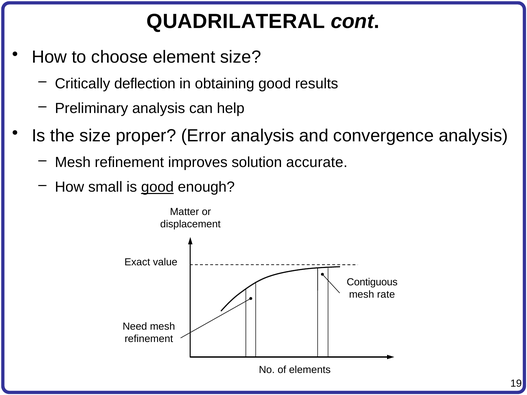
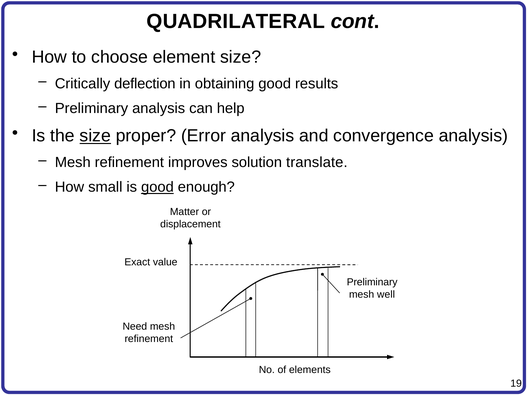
size underline: none -> present (95, 136)
accurate: accurate -> translate (317, 162)
Contiguous: Contiguous -> Preliminary (372, 282)
rate: rate -> well (386, 295)
